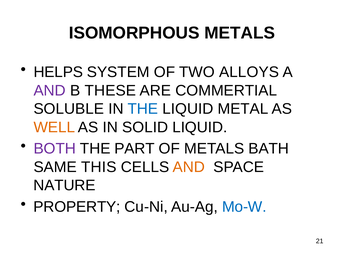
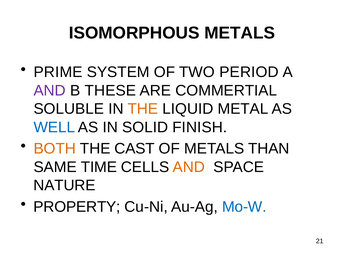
HELPS: HELPS -> PRIME (58, 72)
ALLOYS: ALLOYS -> PERIOD (249, 72)
THE colour: blue -> orange (143, 109)
WELL colour: orange -> blue (54, 127)
SOLID LIQUID: LIQUID -> FINISH (200, 127)
BOTH colour: purple -> orange (55, 149)
PART: PART -> CAST (135, 149)
BATH: BATH -> THAN (269, 149)
THIS: THIS -> TIME (99, 167)
